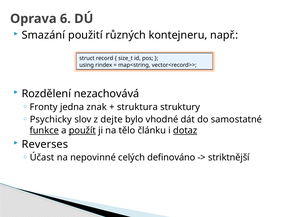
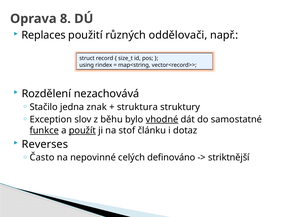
6: 6 -> 8 (65, 19)
Smazání: Smazání -> Replaces (44, 35)
kontejneru: kontejneru -> oddělovači (178, 35)
Fronty: Fronty -> Stačilo (44, 107)
Psychicky: Psychicky -> Exception (51, 119)
dejte: dejte -> běhu (112, 119)
vhodné underline: none -> present (162, 119)
tělo: tělo -> stof (127, 130)
dotaz underline: present -> none (185, 130)
Účast: Účast -> Často (42, 157)
